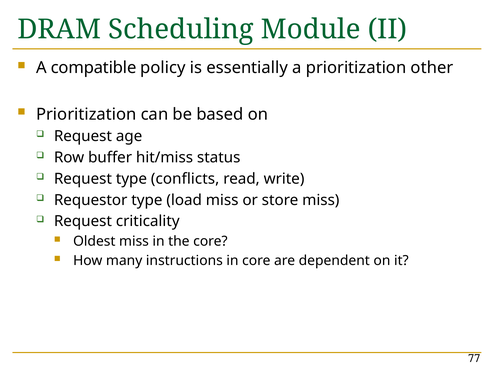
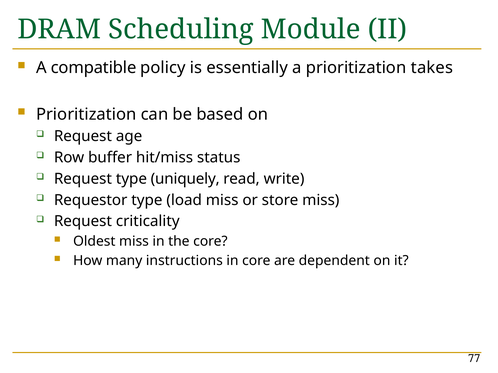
other: other -> takes (432, 68)
conflicts: conflicts -> uniquely (185, 179)
